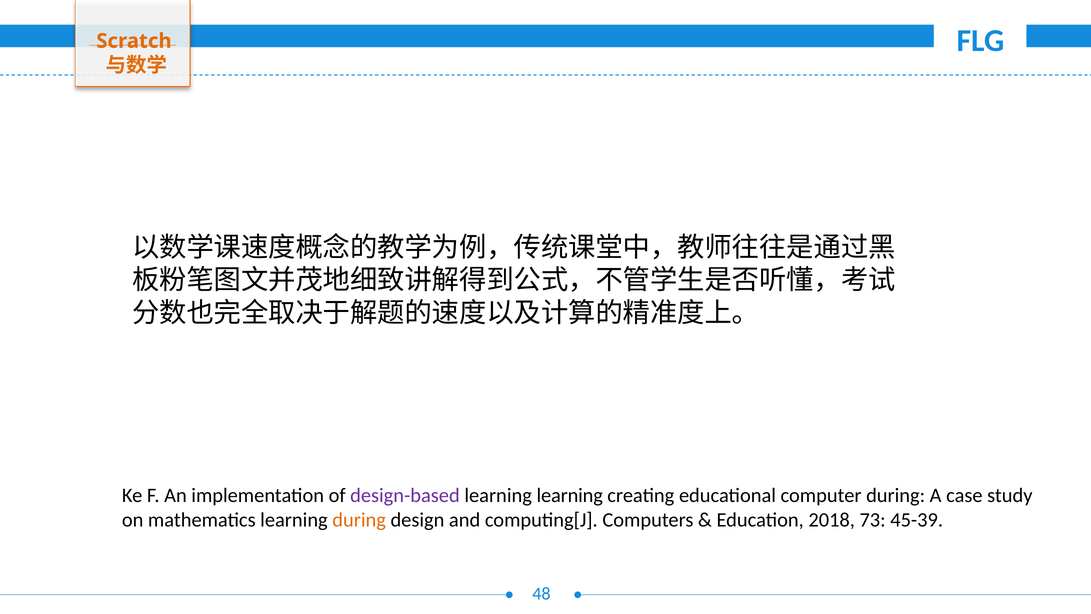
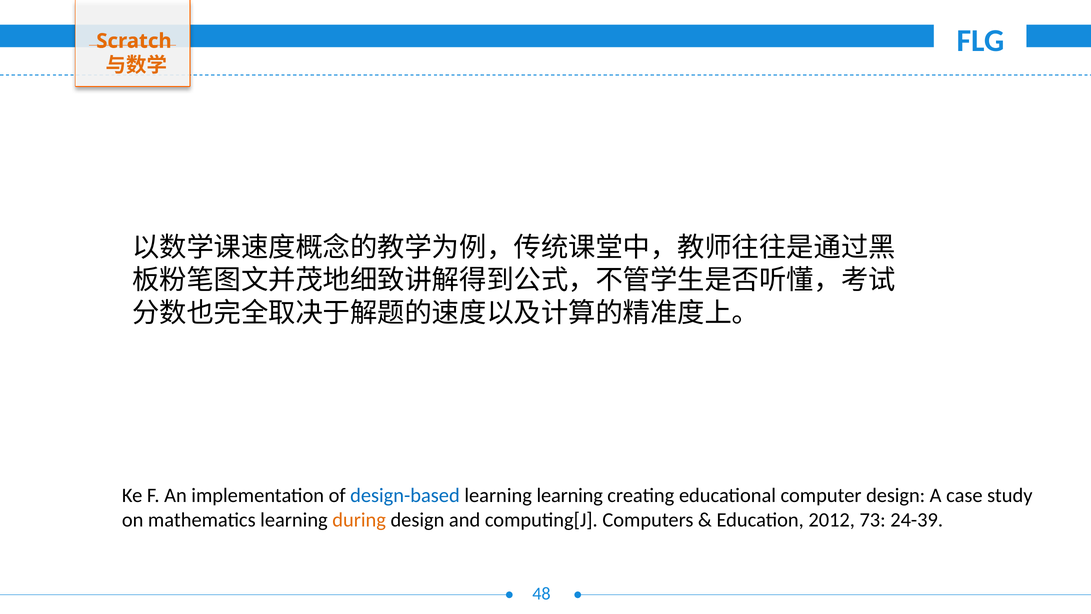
design-based colour: purple -> blue (405, 495)
computer during: during -> design (896, 495)
2018: 2018 -> 2012 (832, 519)
45-39: 45-39 -> 24-39 (917, 519)
